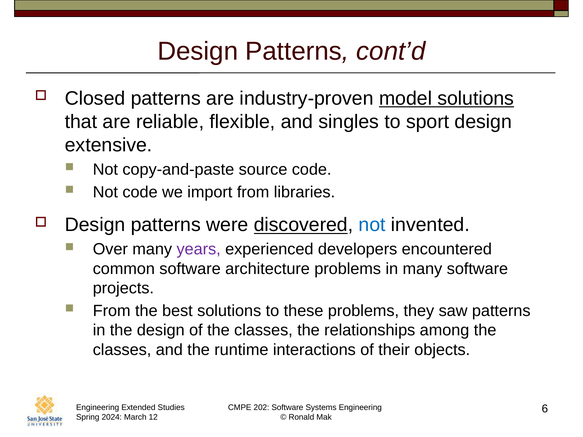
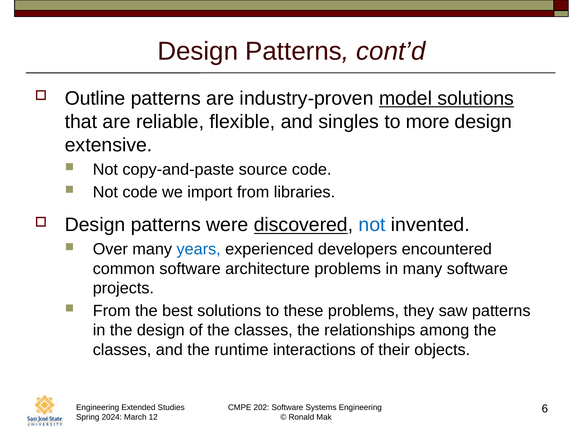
Closed: Closed -> Outline (95, 98)
sport: sport -> more (428, 122)
years colour: purple -> blue (199, 249)
